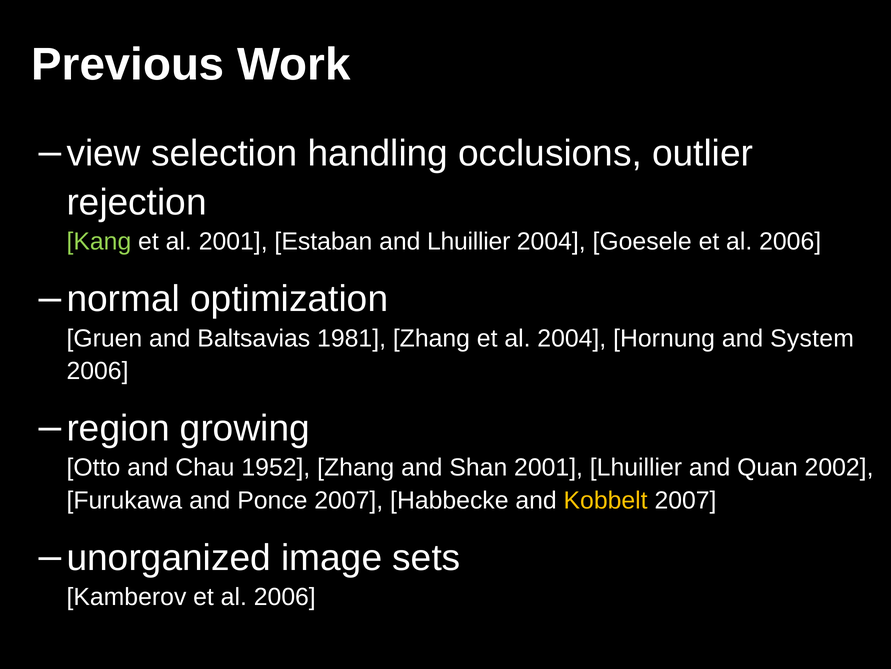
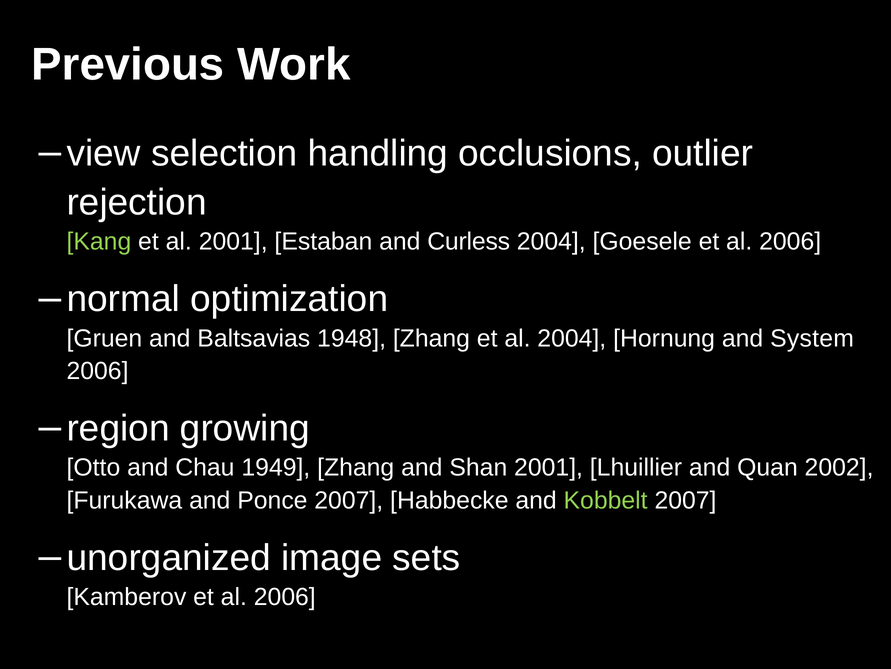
and Lhuillier: Lhuillier -> Curless (469, 241)
1981: 1981 -> 1948 (352, 338)
1952: 1952 -> 1949 (276, 467)
Kobbelt colour: yellow -> light green (606, 500)
